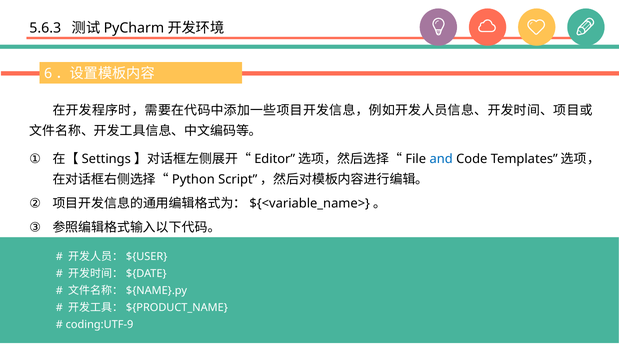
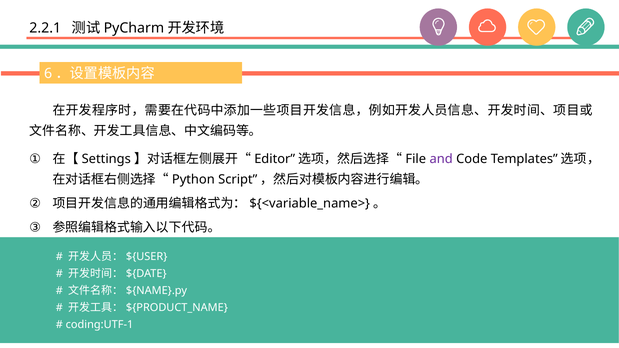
5.6.3: 5.6.3 -> 2.2.1 (45, 28)
and colour: blue -> purple (441, 159)
coding:UTF-9: coding:UTF-9 -> coding:UTF-1 (100, 325)
